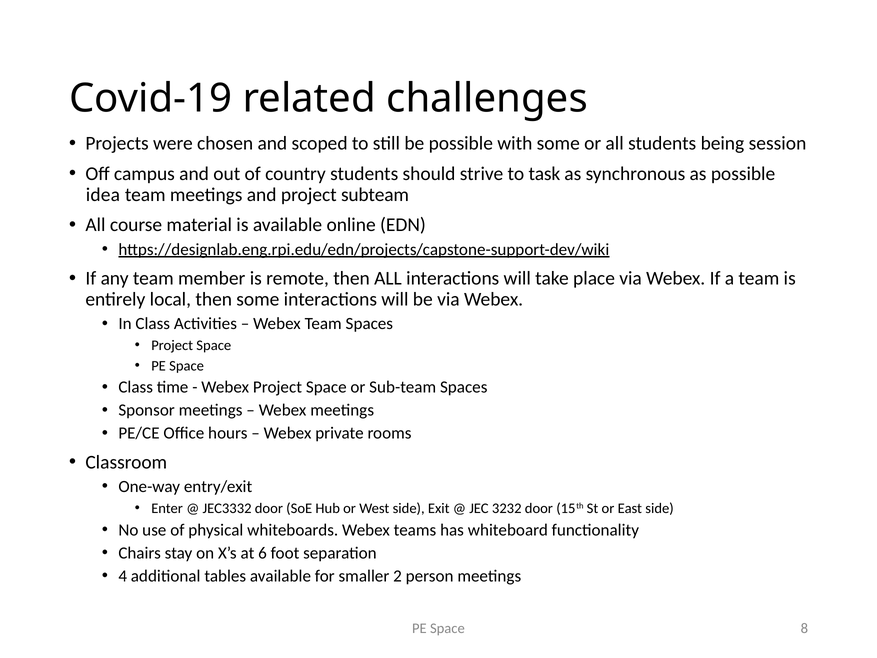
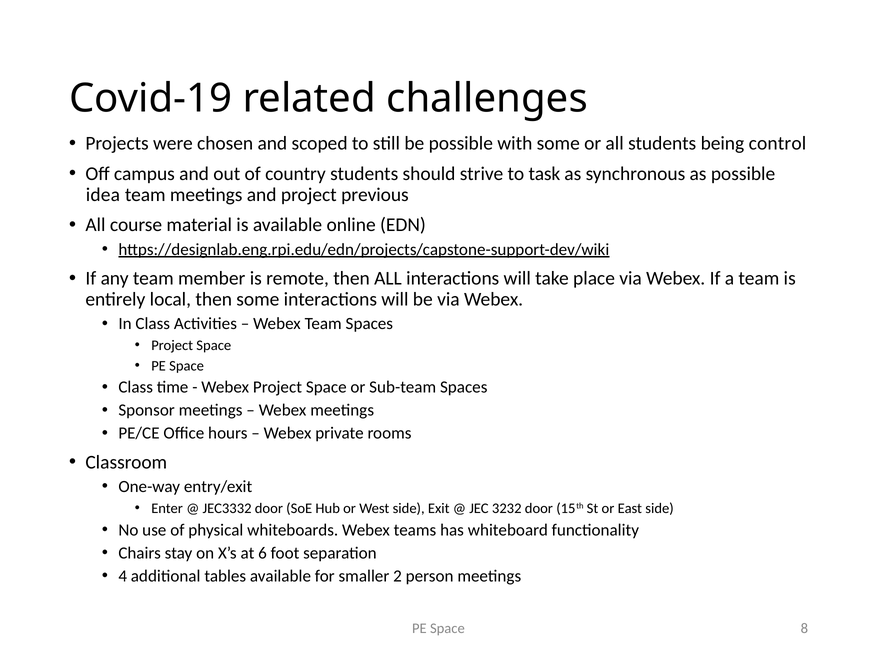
session: session -> control (777, 143)
subteam: subteam -> previous (375, 195)
